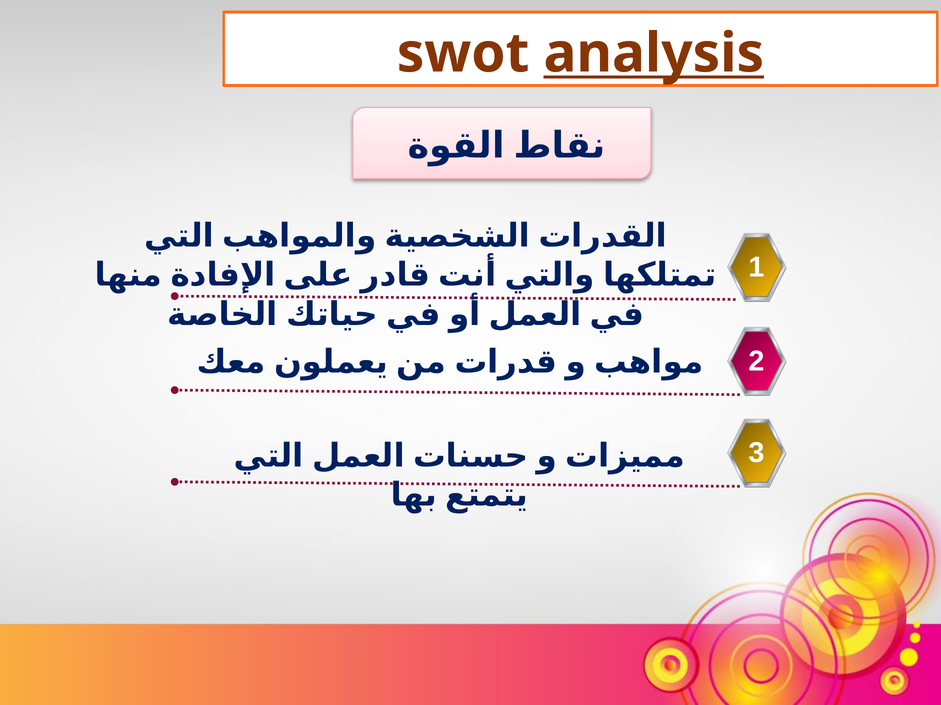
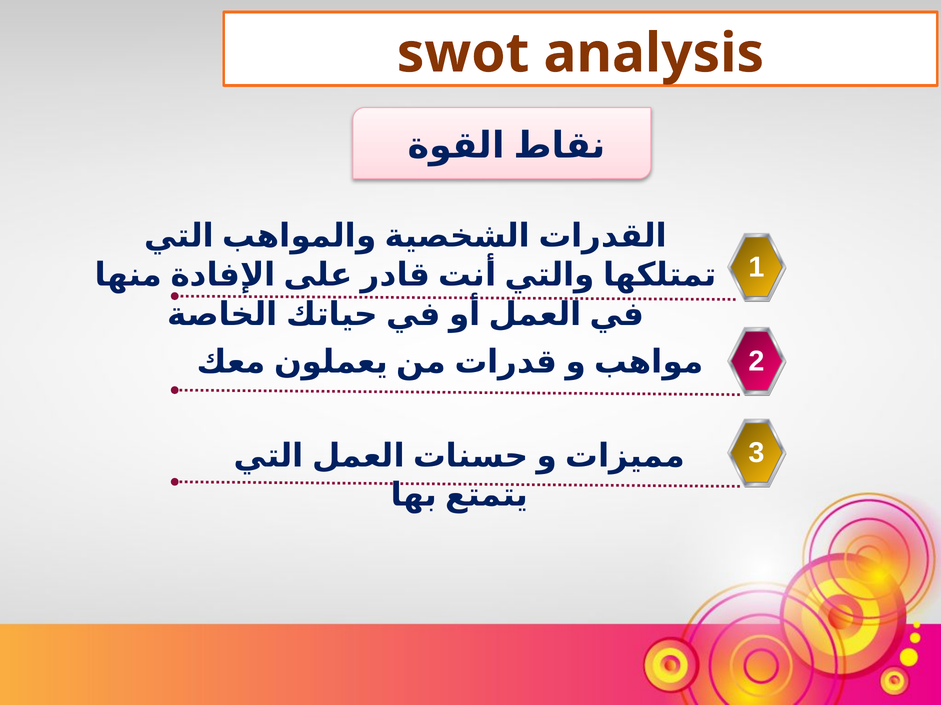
analysis underline: present -> none (654, 53)
